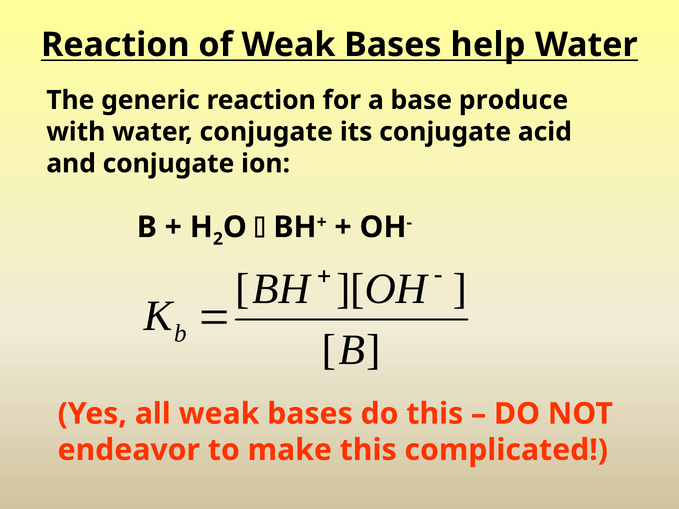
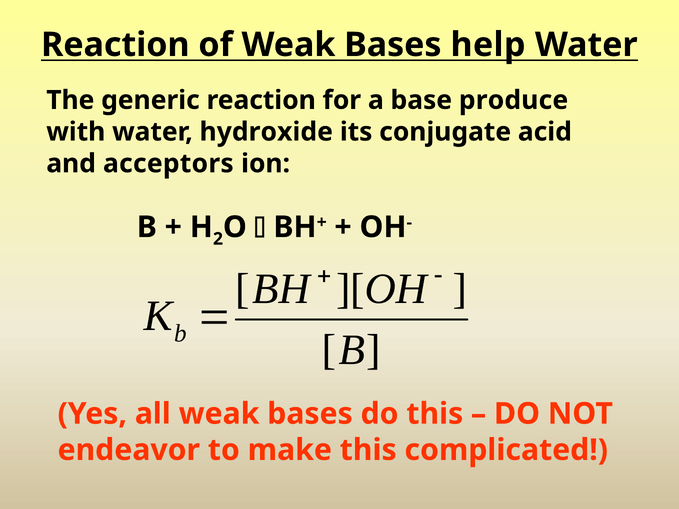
water conjugate: conjugate -> hydroxide (266, 132)
and conjugate: conjugate -> acceptors (168, 164)
